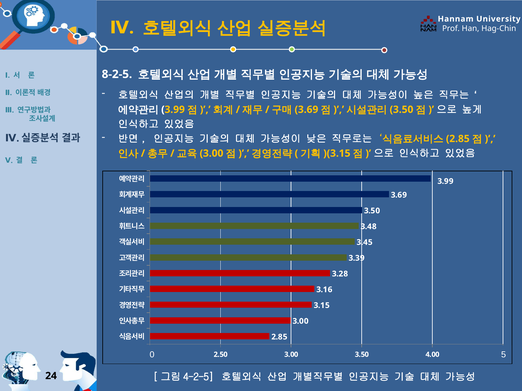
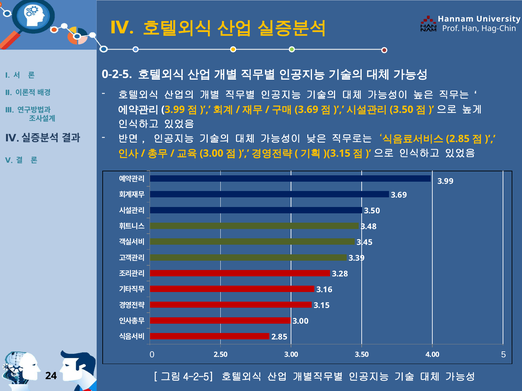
8-2-5: 8-2-5 -> 0-2-5 (117, 74)
